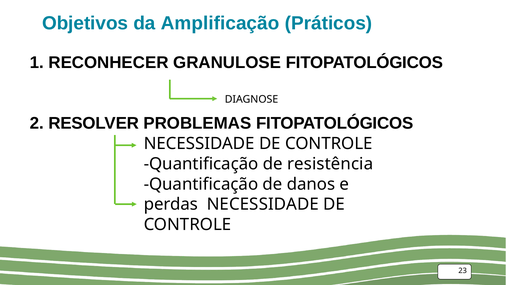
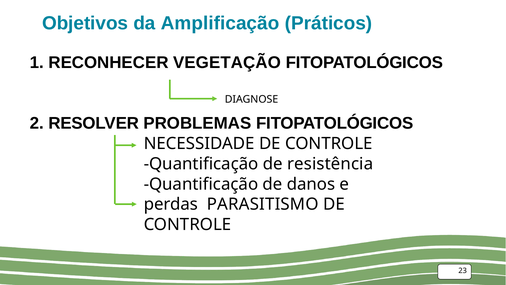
GRANULOSE: GRANULOSE -> VEGETAÇÃO (227, 62)
perdas NECESSIDADE: NECESSIDADE -> PARASITISMO (263, 204)
